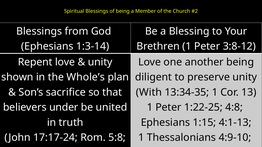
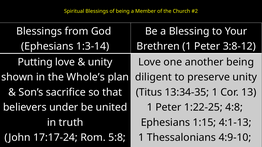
Repent: Repent -> Putting (35, 62)
With: With -> Titus (149, 92)
